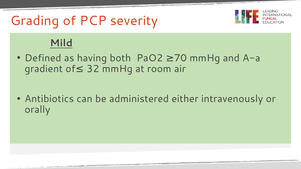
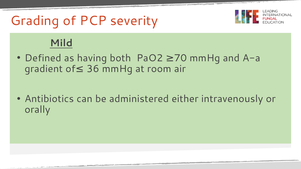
32: 32 -> 36 (93, 69)
